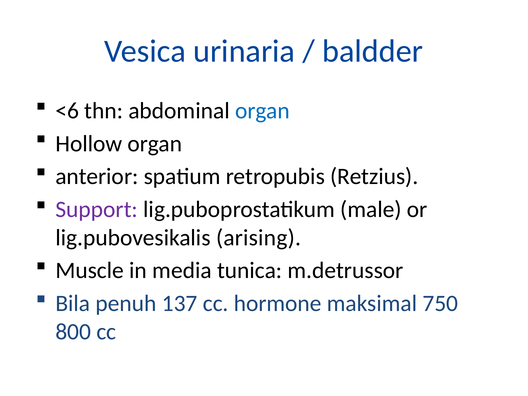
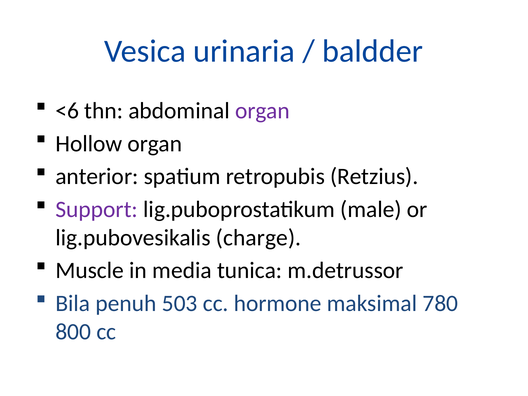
organ colour: blue -> purple (262, 111)
arising: arising -> charge (259, 238)
137: 137 -> 503 (180, 303)
750: 750 -> 780 (440, 303)
